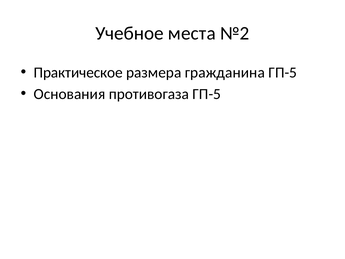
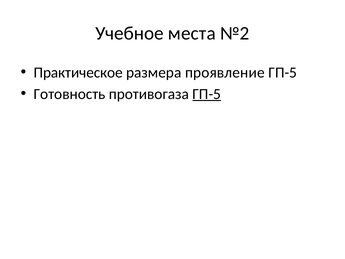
гражданина: гражданина -> проявление (225, 72)
Основания: Основания -> Готовность (70, 94)
ГП-5 underline: none -> present (207, 94)
